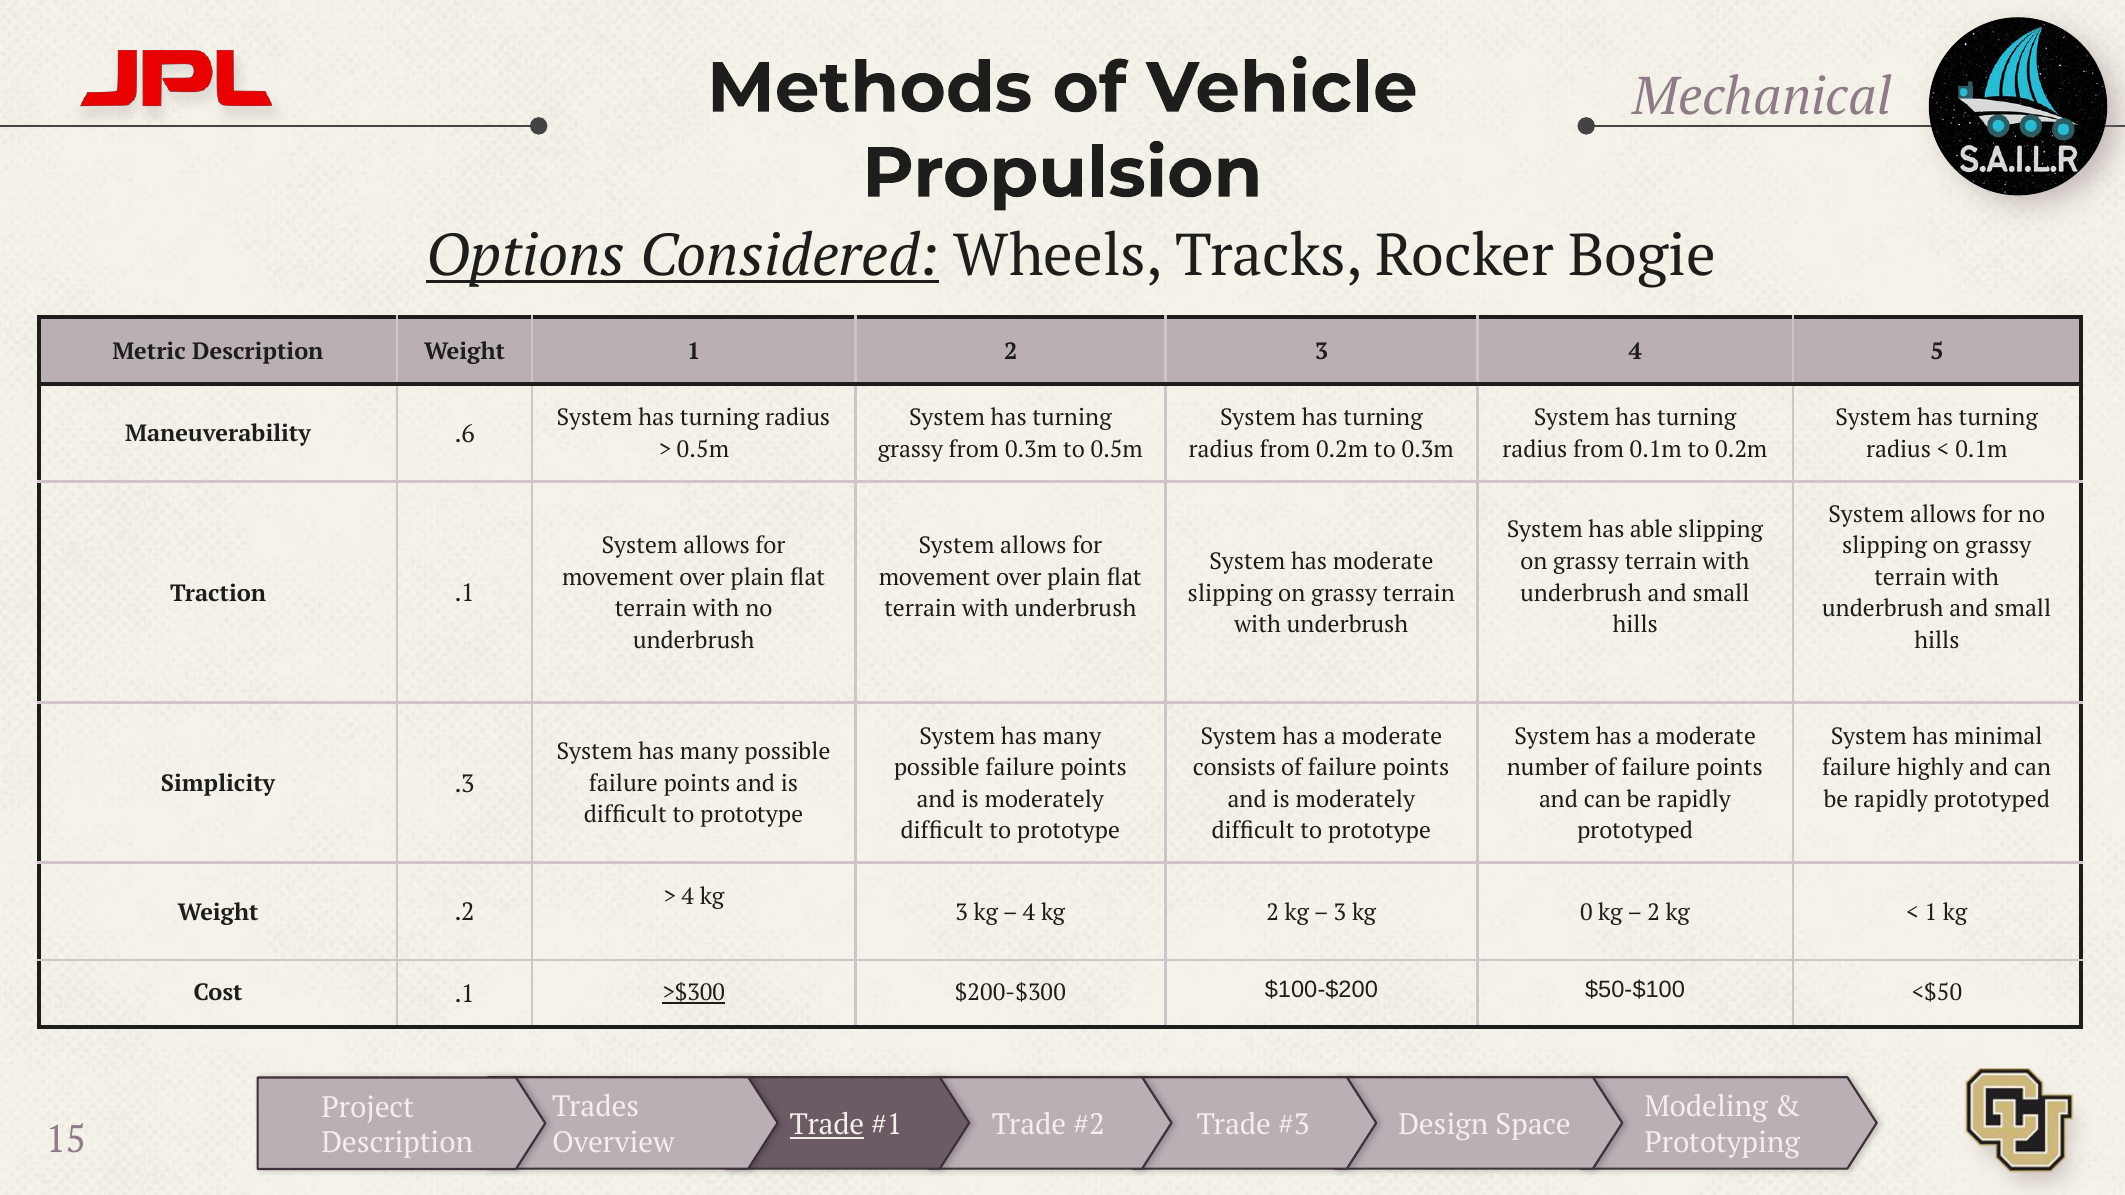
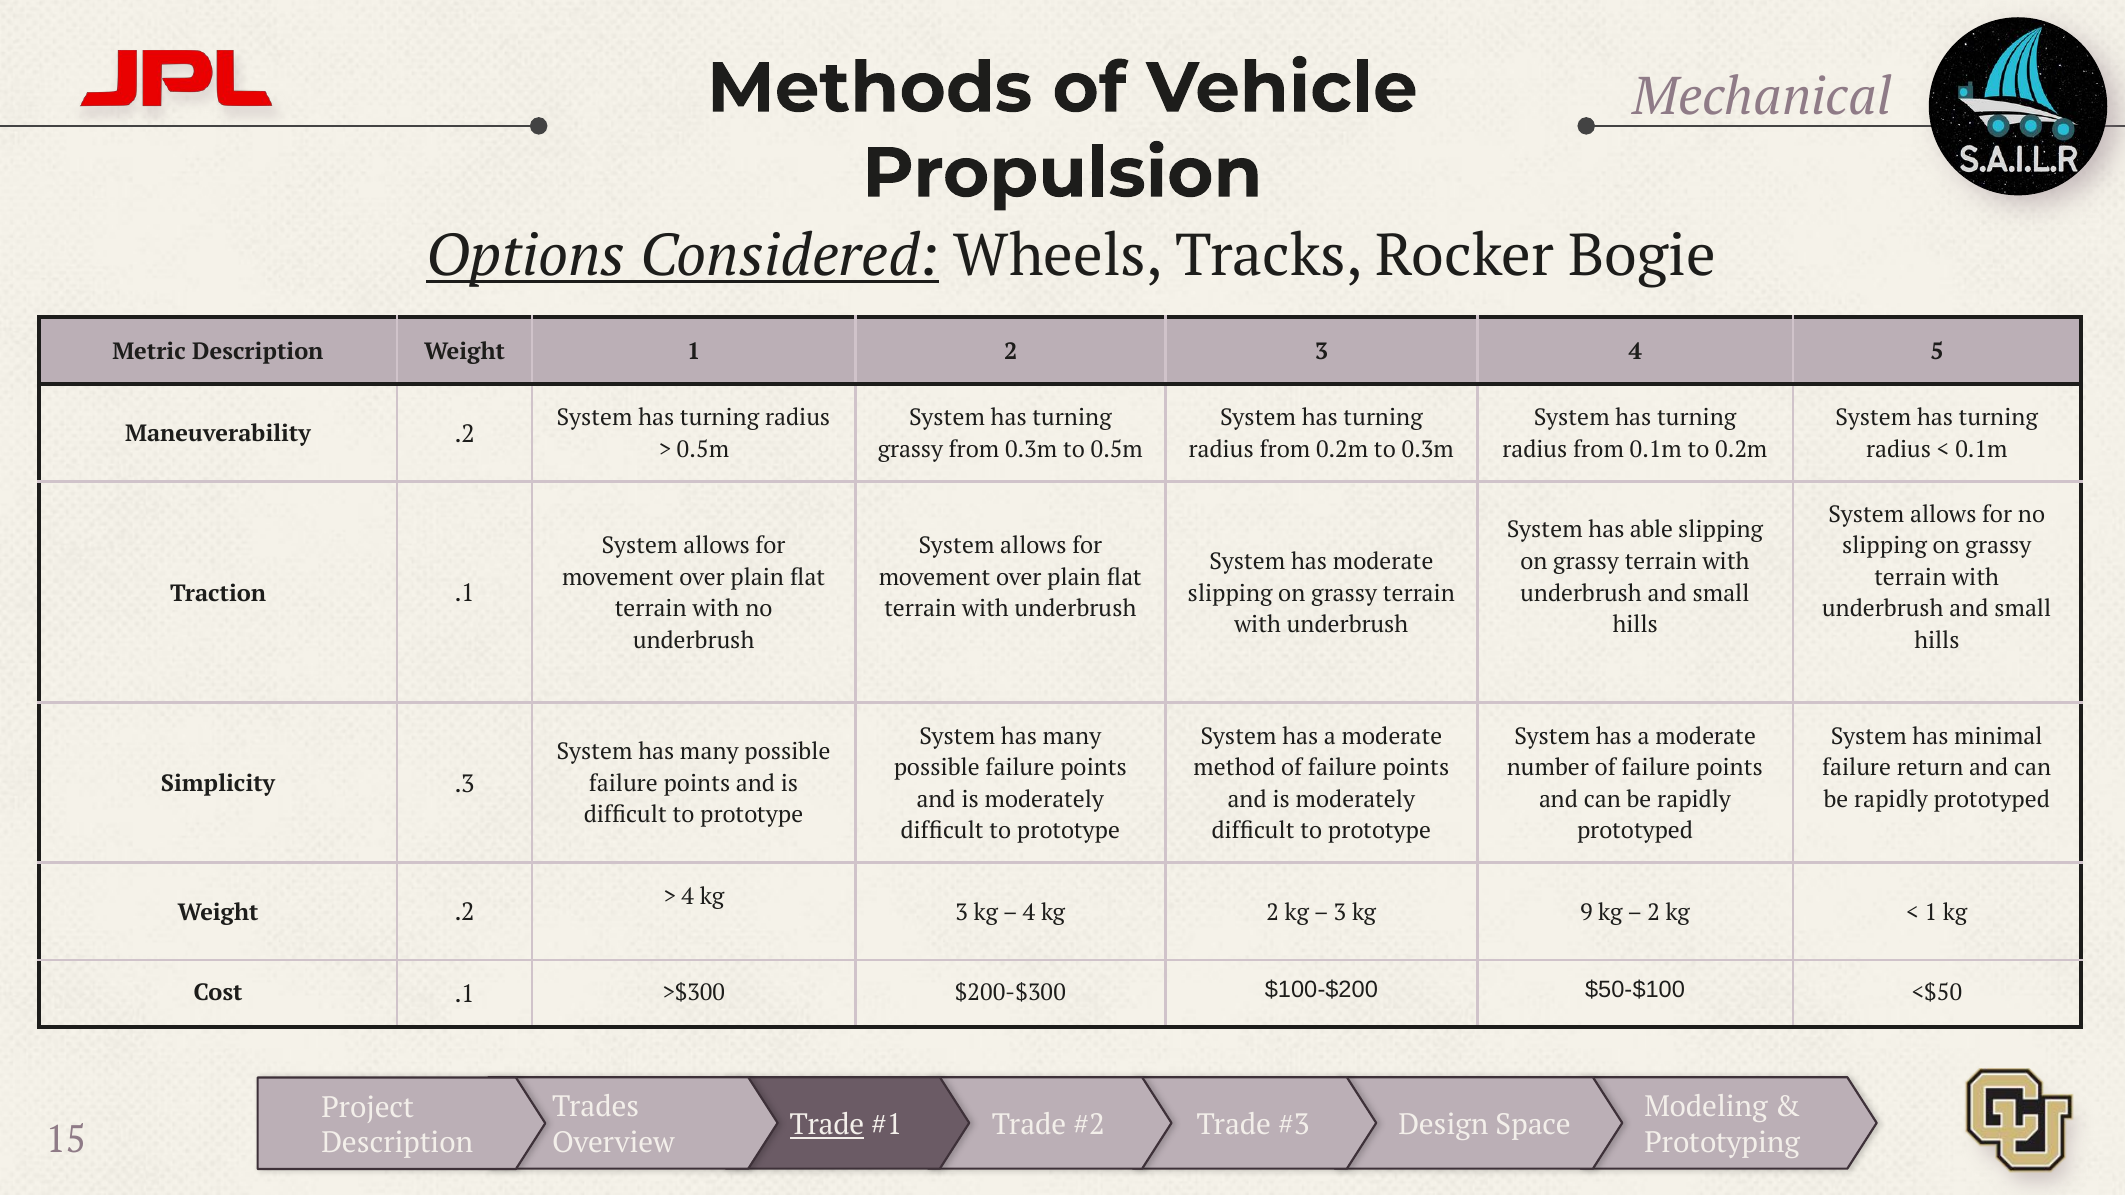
Maneuverability .6: .6 -> .2 (465, 434)
consists: consists -> method (1234, 768)
highly: highly -> return (1930, 768)
0: 0 -> 9 (1586, 913)
>$300 underline: present -> none (694, 993)
